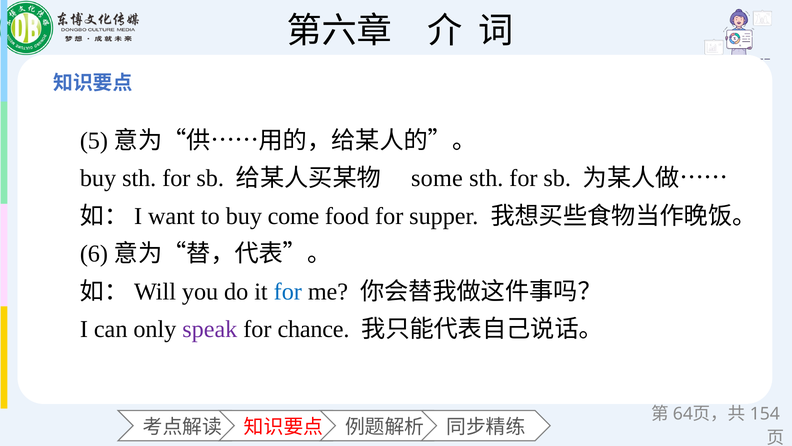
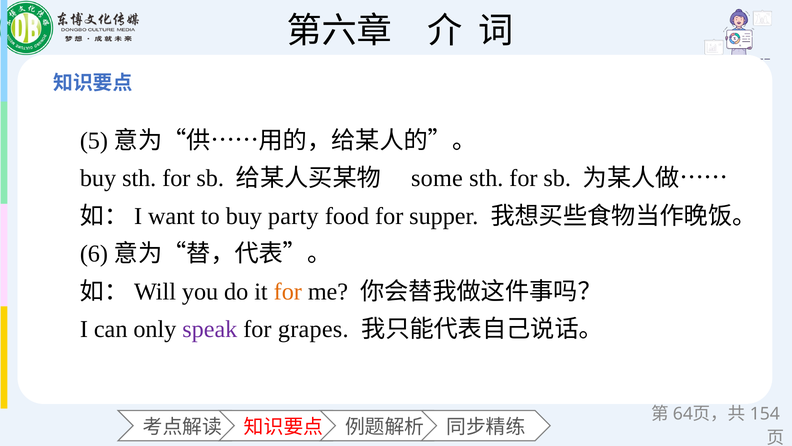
come: come -> party (293, 216)
for colour: blue -> orange (288, 291)
chance: chance -> grapes (313, 329)
